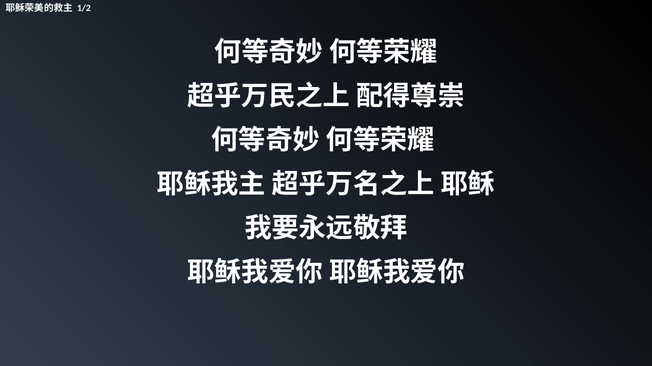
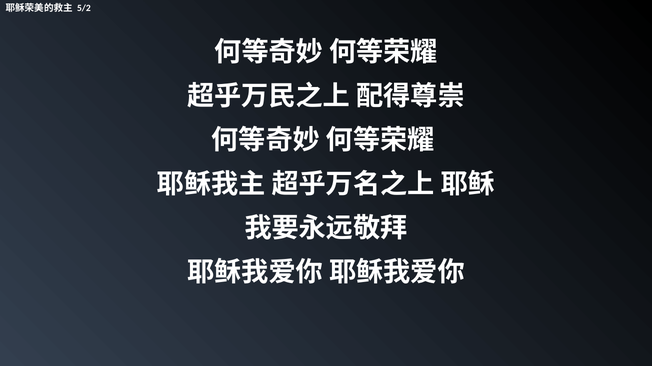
1/2: 1/2 -> 5/2 (84, 8)
